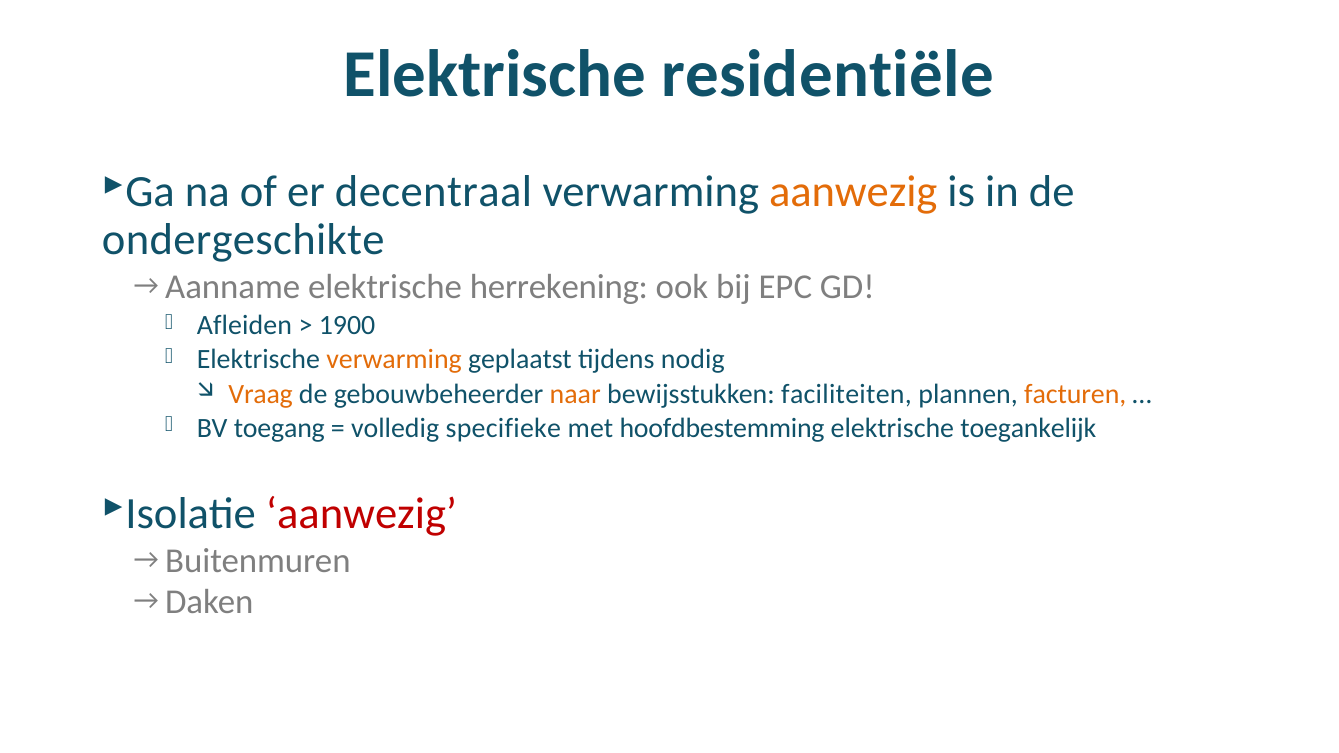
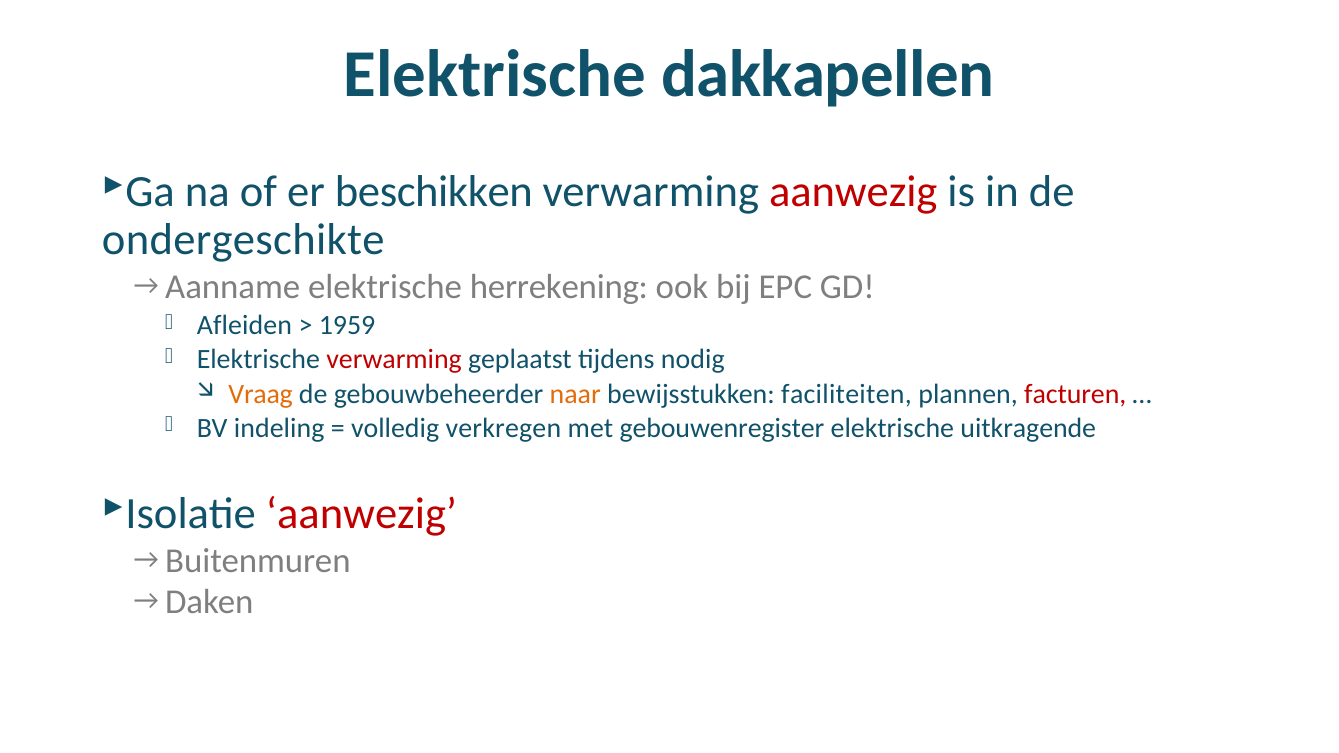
residentiële: residentiële -> dakkapellen (828, 75)
decentraal: decentraal -> beschikken (434, 192)
aanwezig colour: orange -> red (853, 192)
1900: 1900 -> 1959 (347, 325)
verwarming colour: orange -> red (394, 360)
facturen colour: orange -> red (1075, 394)
toegang: toegang -> indeling (279, 428)
specifieke: specifieke -> verkregen (503, 428)
hoofdbestemming: hoofdbestemming -> gebouwenregister (722, 428)
toegankelijk: toegankelijk -> uitkragende (1028, 428)
